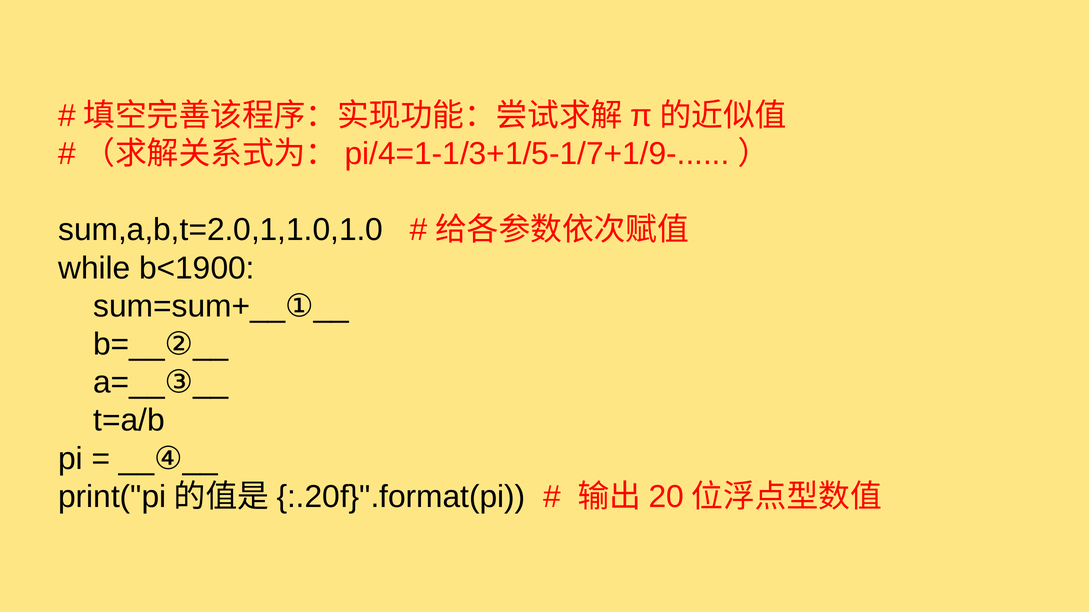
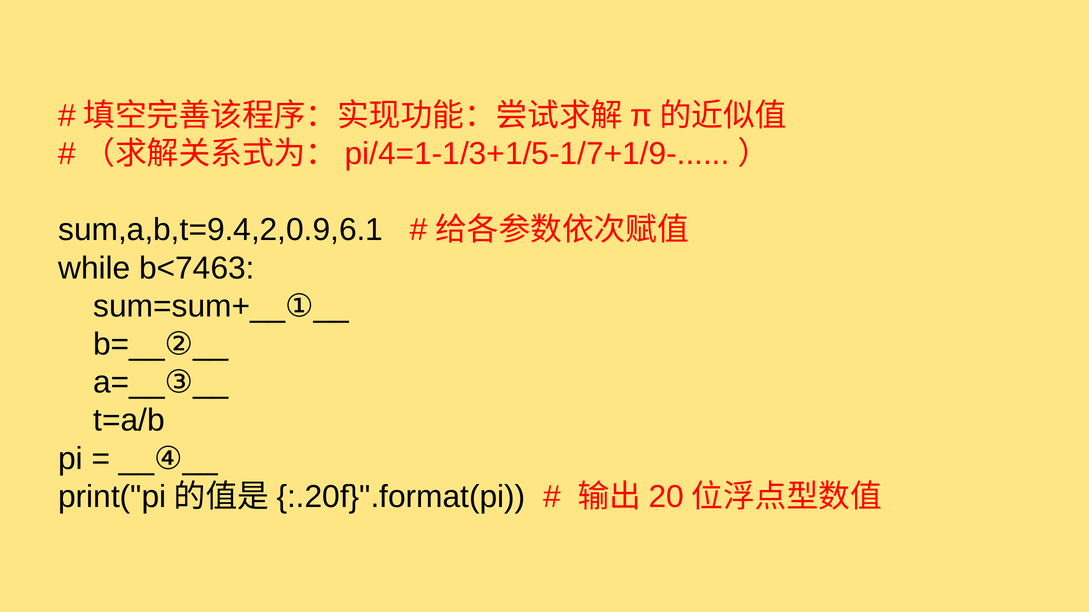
sum,a,b,t=2.0,1,1.0,1.0: sum,a,b,t=2.0,1,1.0,1.0 -> sum,a,b,t=9.4,2,0.9,6.1 (221, 230)
b<1900: b<1900 -> b<7463 (197, 268)
